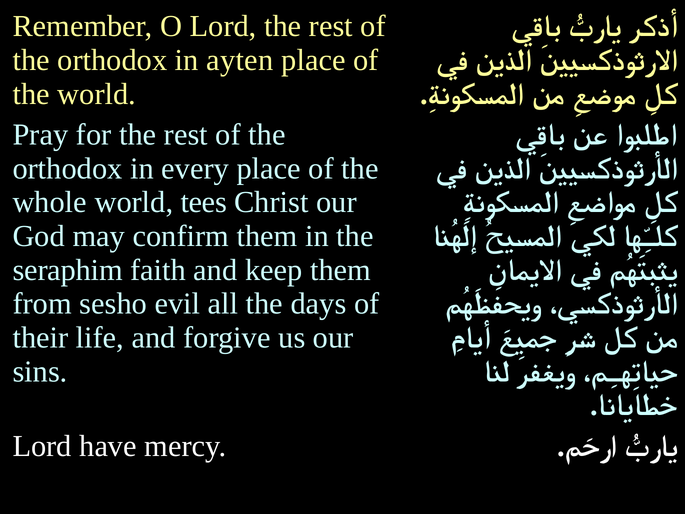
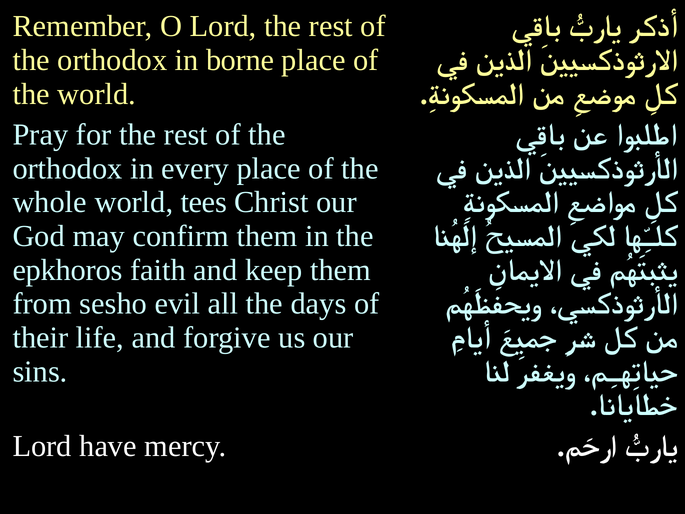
ayten: ayten -> borne (240, 60)
seraphim: seraphim -> epkhoros (68, 270)
